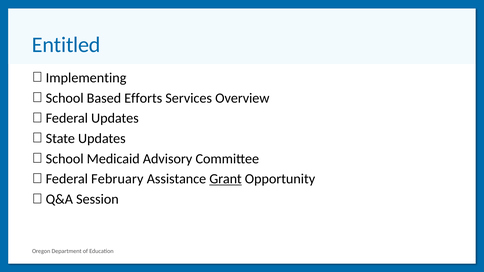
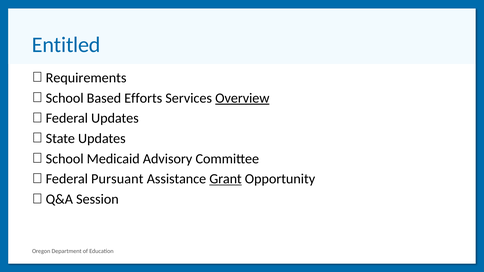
Implementing: Implementing -> Requirements (86, 78)
Overview underline: none -> present (242, 98)
February: February -> Pursuant (117, 179)
